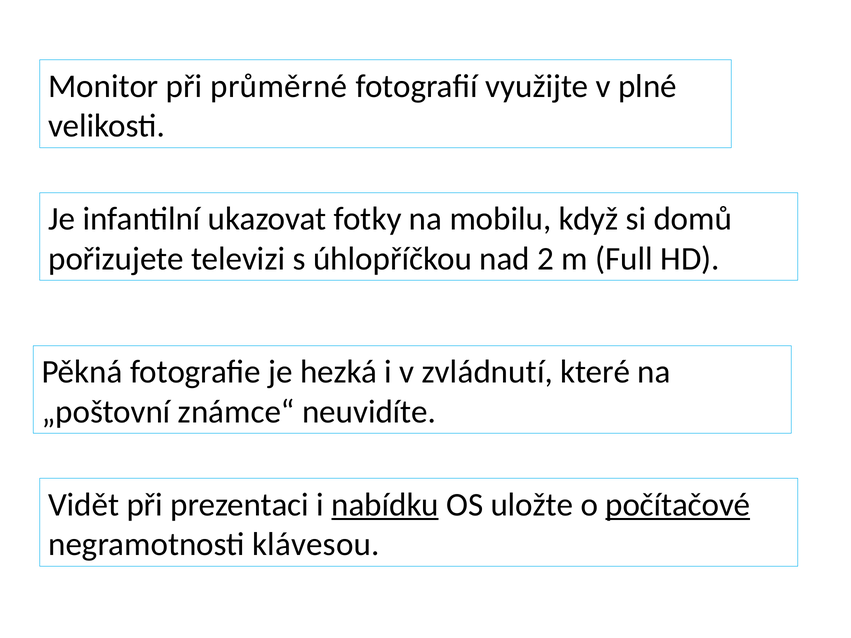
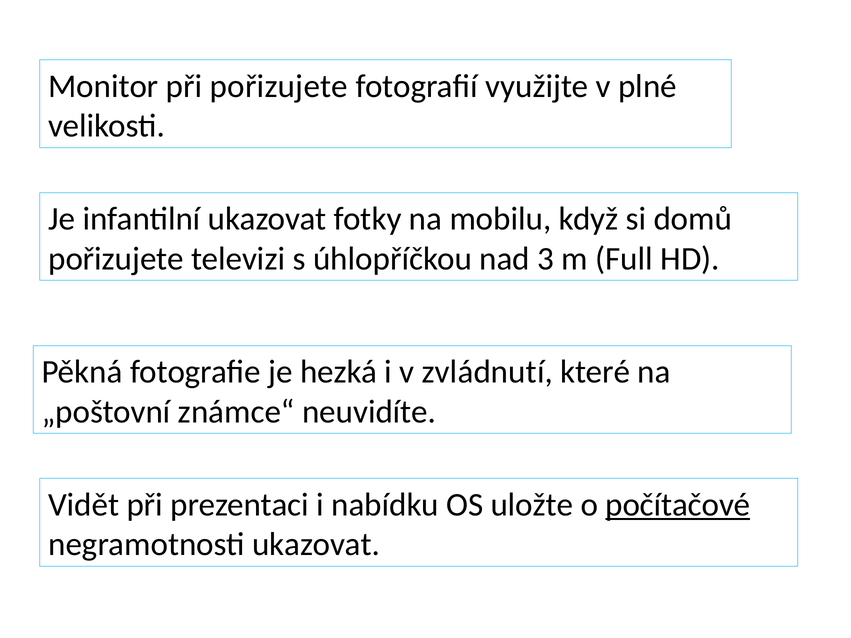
při průměrné: průměrné -> pořizujete (279, 86)
2: 2 -> 3 (546, 259)
nabídku underline: present -> none (385, 505)
negramotnosti klávesou: klávesou -> ukazovat (316, 545)
